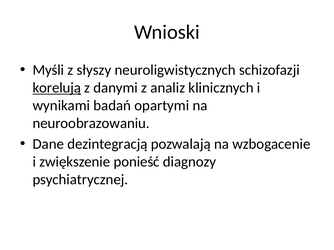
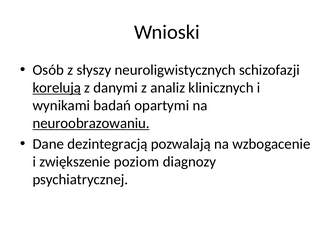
Myśli: Myśli -> Osób (48, 70)
neuroobrazowaniu underline: none -> present (91, 124)
ponieść: ponieść -> poziom (136, 162)
